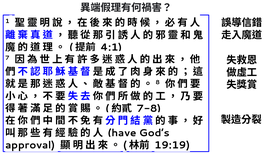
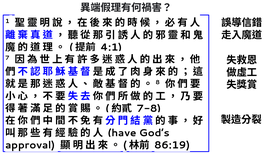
19:19: 19:19 -> 86:19 (172, 145)
